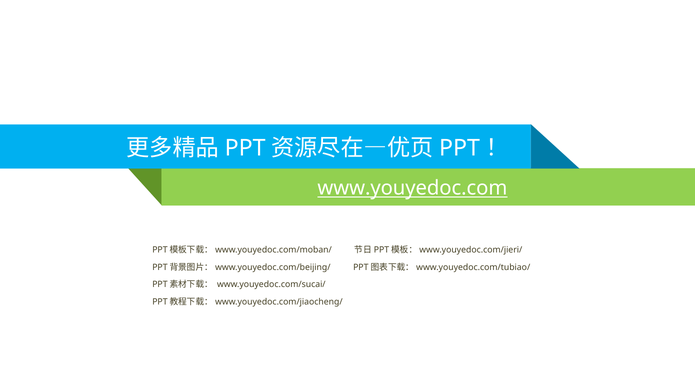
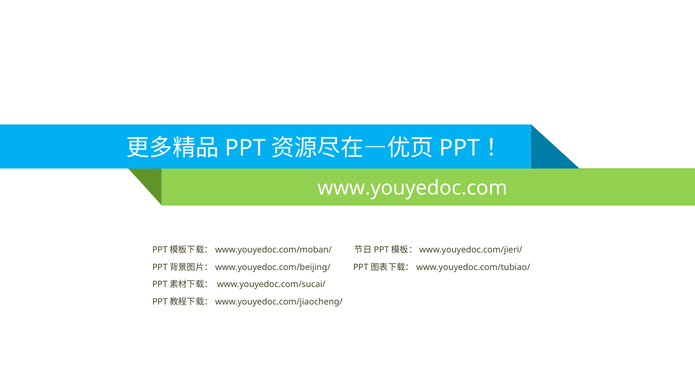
www.youyedoc.com underline: present -> none (412, 188)
